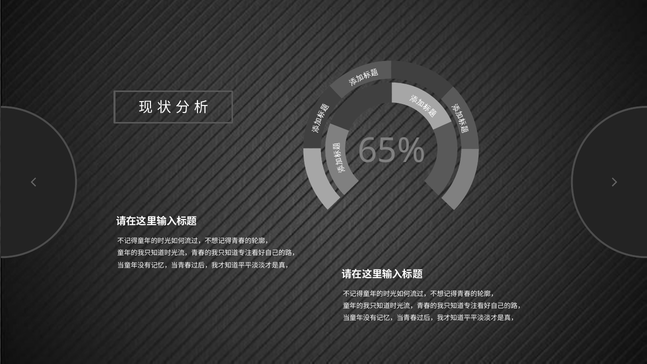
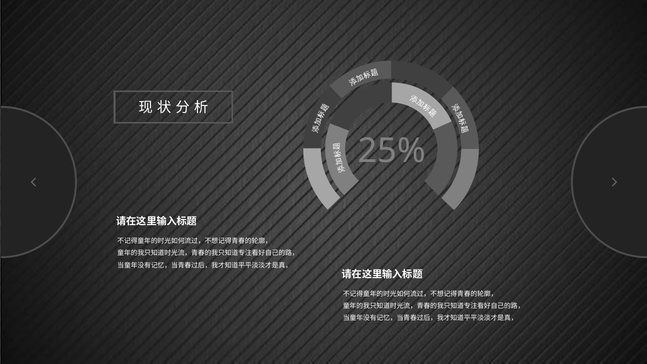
65%: 65% -> 25% (392, 151)
